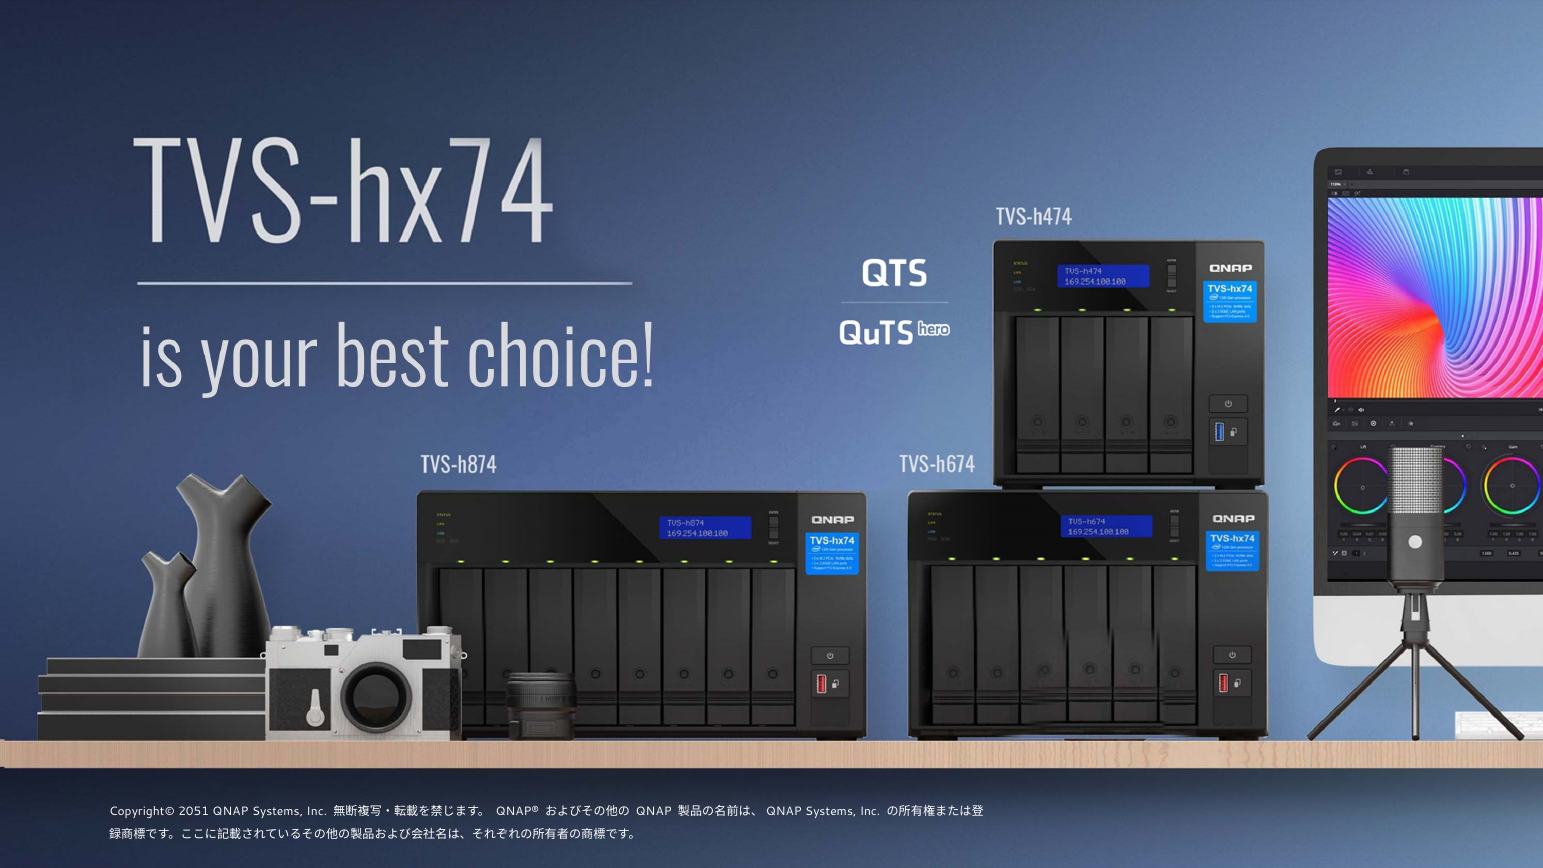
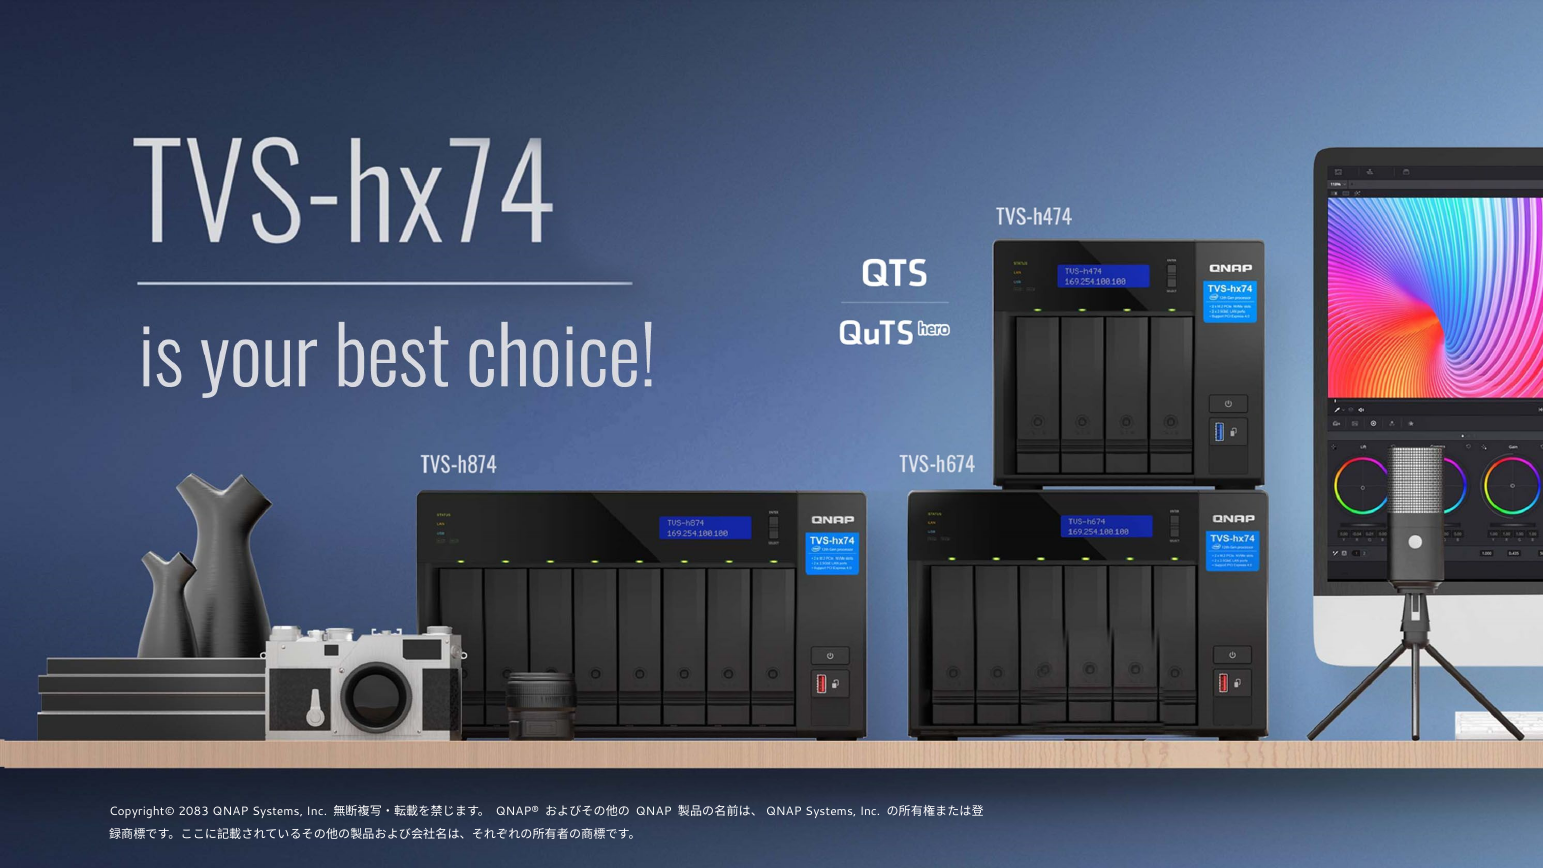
2051: 2051 -> 2083 (194, 811)
